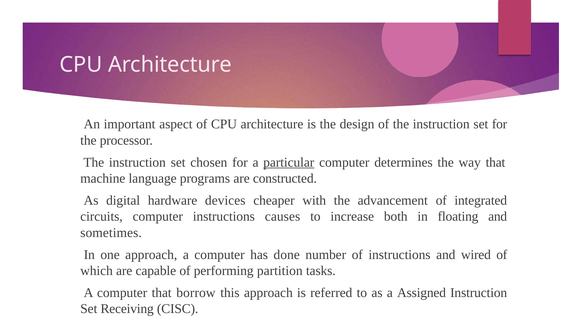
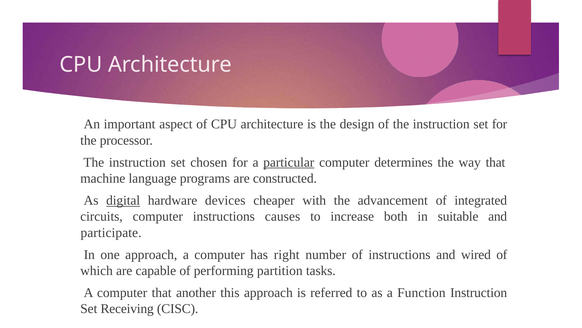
digital underline: none -> present (123, 200)
floating: floating -> suitable (458, 216)
sometimes: sometimes -> participate (111, 232)
done: done -> right (287, 254)
borrow: borrow -> another (196, 292)
Assigned: Assigned -> Function (421, 292)
